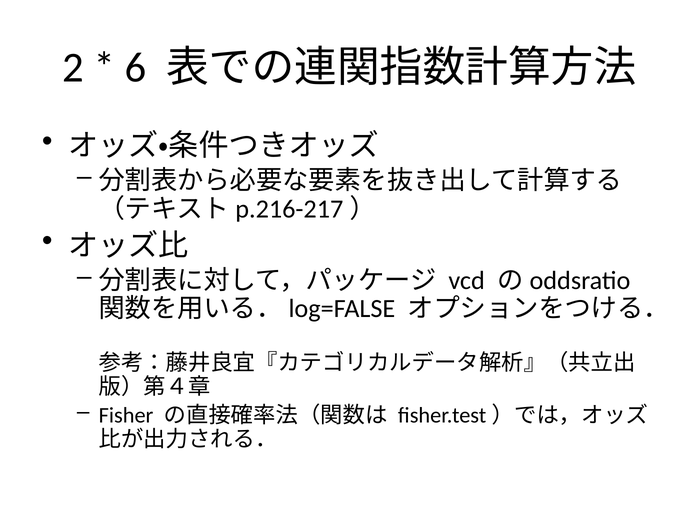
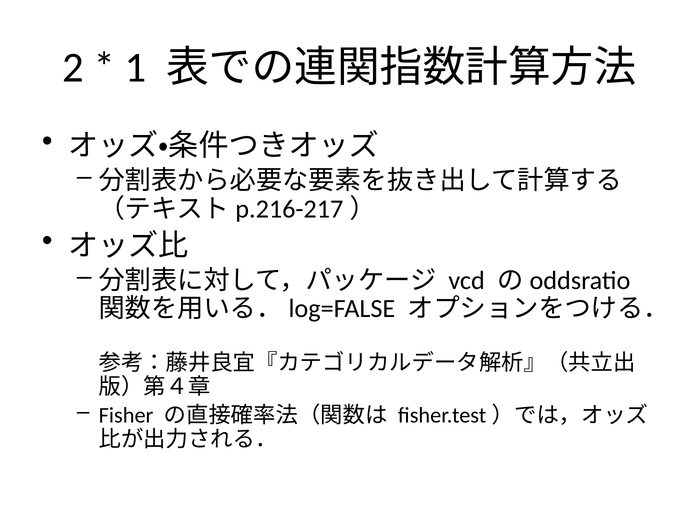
6: 6 -> 1 (135, 68)
